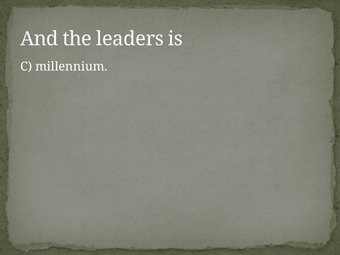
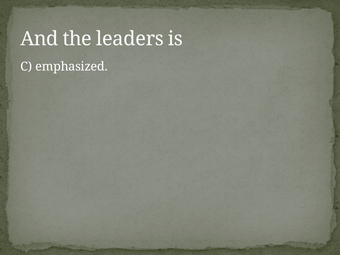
millennium: millennium -> emphasized (72, 67)
